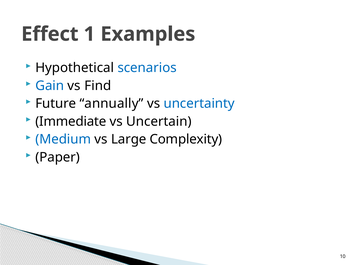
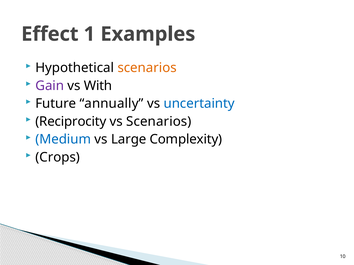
scenarios colour: blue -> orange (147, 68)
Gain colour: blue -> purple (50, 86)
Find: Find -> With (98, 86)
Immediate: Immediate -> Reciprocity (71, 122)
vs Uncertain: Uncertain -> Scenarios (159, 122)
Paper: Paper -> Crops (58, 158)
